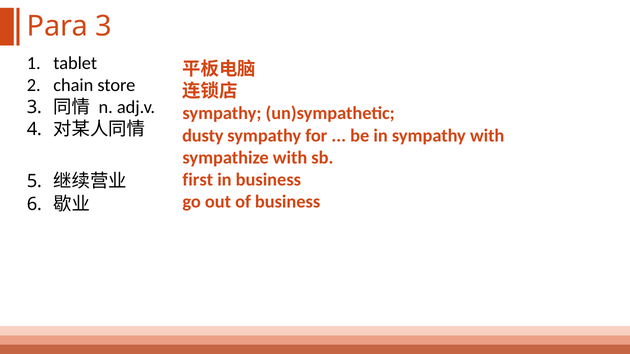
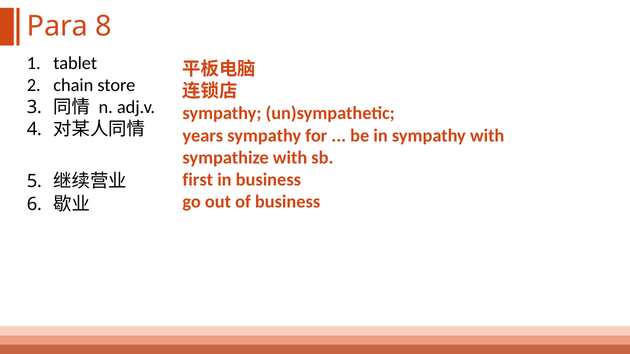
Para 3: 3 -> 8 (104, 26)
dusty: dusty -> years (203, 136)
